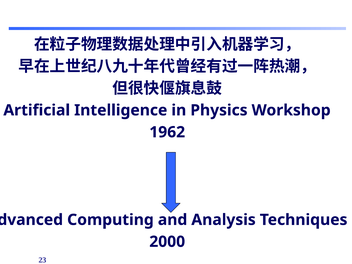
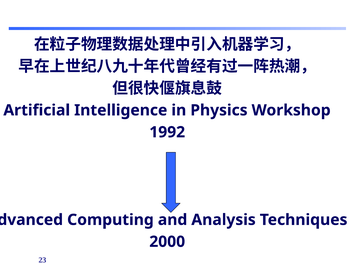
1962: 1962 -> 1992 (167, 132)
